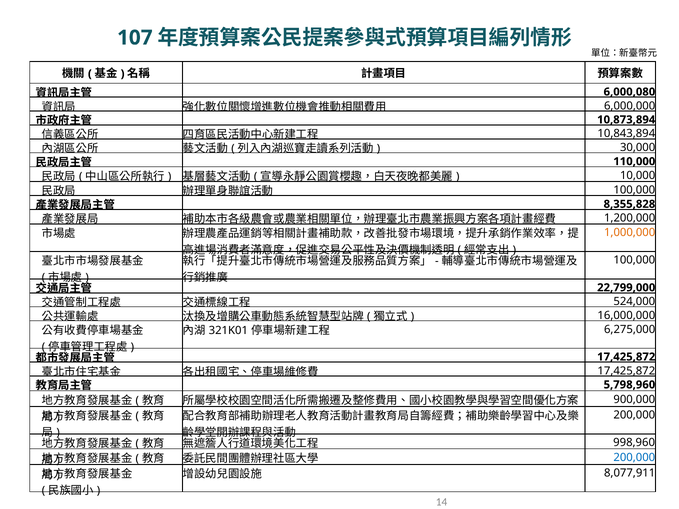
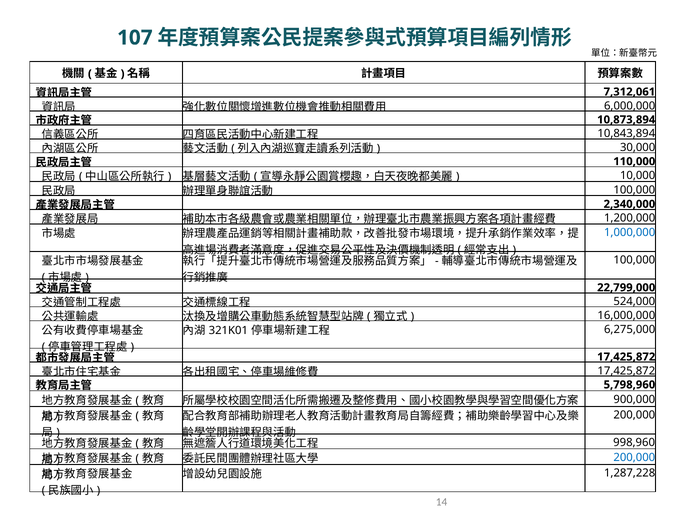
6,000,080: 6,000,080 -> 7,312,061 (629, 92)
8,355,828: 8,355,828 -> 2,340,000 (629, 204)
1,000,000 colour: orange -> blue (630, 233)
8,077,911: 8,077,911 -> 1,287,228 (630, 473)
